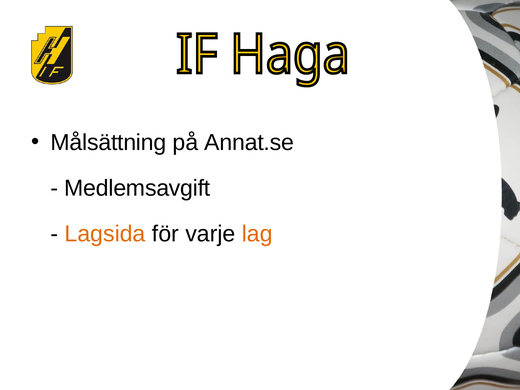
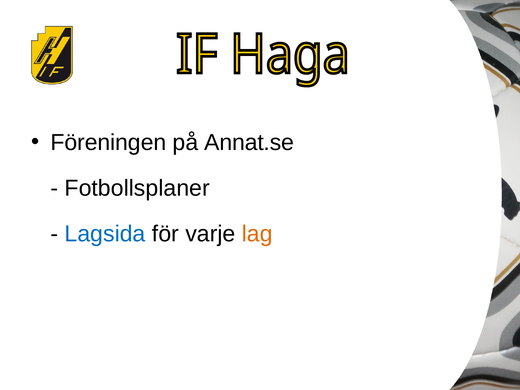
Målsättning: Målsättning -> Föreningen (108, 143)
Medlemsavgift: Medlemsavgift -> Fotbollsplaner (137, 188)
Lagsida colour: orange -> blue (105, 234)
